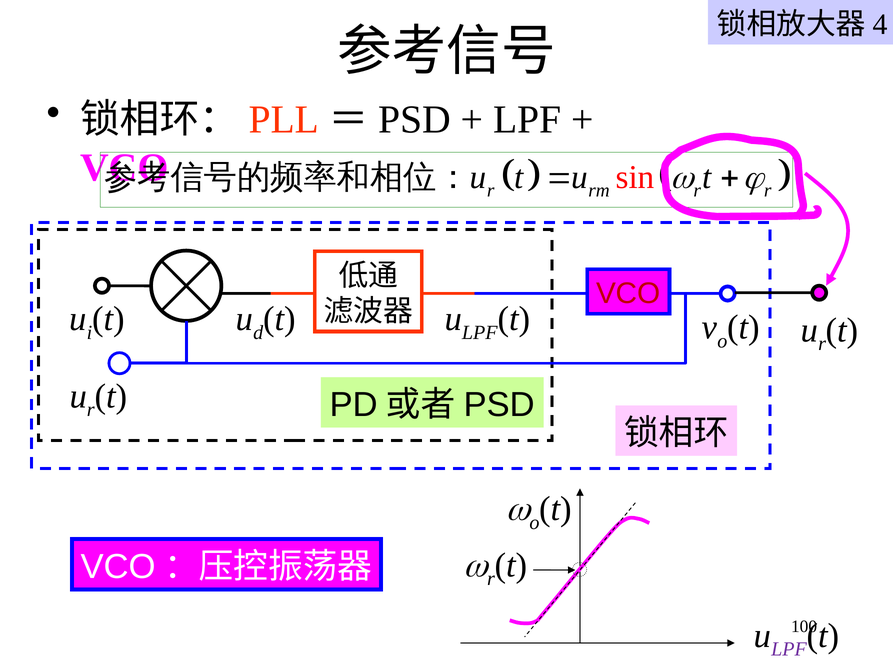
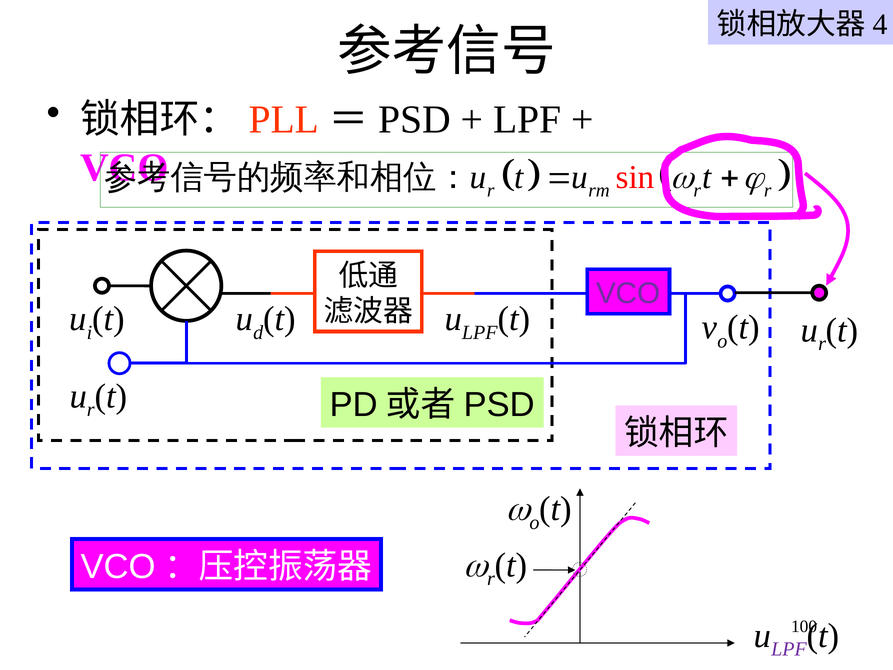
VCO colour: red -> purple (628, 293)
